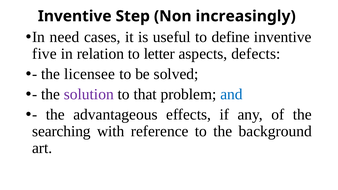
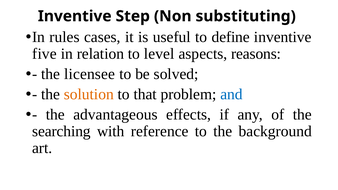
increasingly: increasingly -> substituting (246, 16)
need: need -> rules (65, 37)
letter: letter -> level (159, 54)
defects: defects -> reasons (256, 54)
solution colour: purple -> orange (89, 94)
